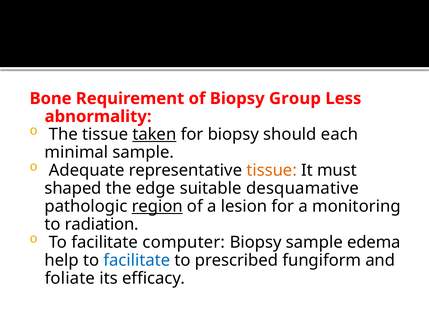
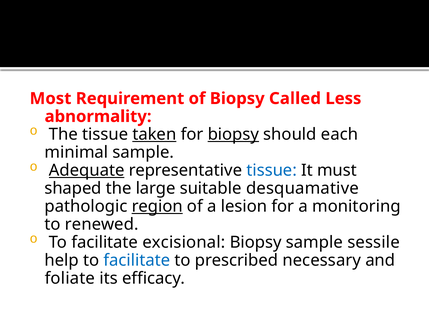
Bone: Bone -> Most (51, 99)
Group: Group -> Called (295, 99)
biopsy underline: none -> present (233, 135)
Adequate underline: none -> present (87, 171)
tissue colour: orange -> blue (272, 171)
edge: edge -> large (156, 189)
radiation: radiation -> renewed (102, 225)
computer: computer -> excisional (184, 243)
edema: edema -> sessile (374, 243)
fungiform: fungiform -> necessary (322, 261)
